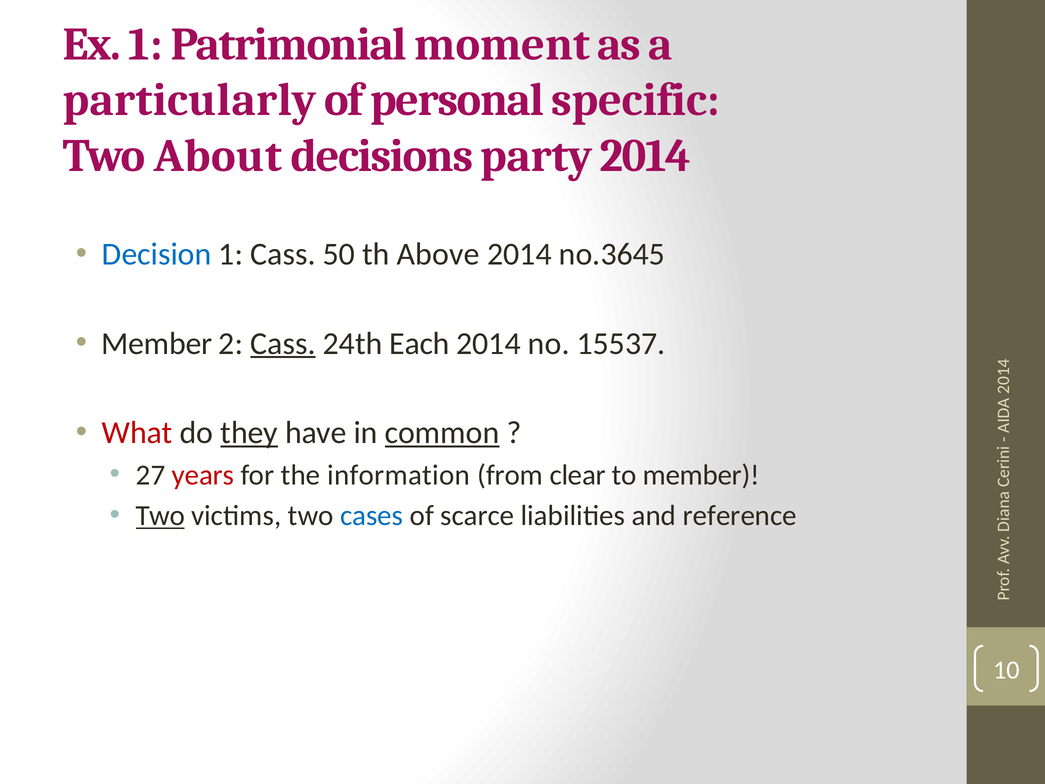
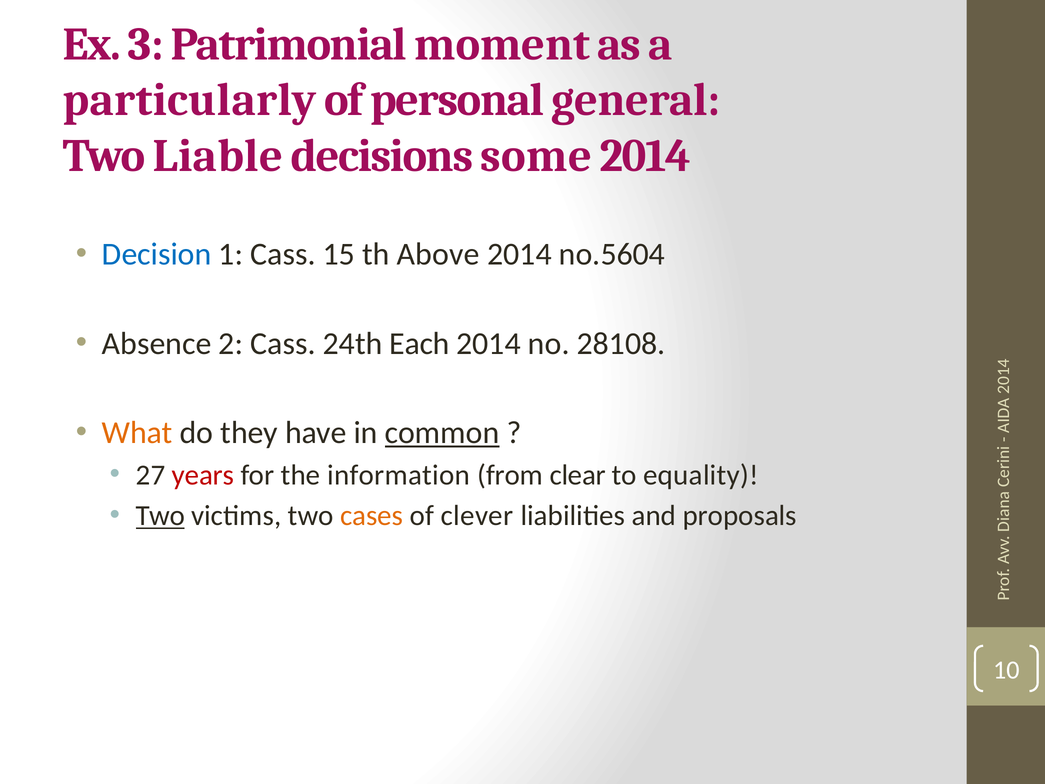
Ex 1: 1 -> 3 (146, 44)
specific: specific -> general (636, 100)
About: About -> Liable (218, 156)
party: party -> some (536, 156)
50: 50 -> 15 (339, 254)
no.3645: no.3645 -> no.5604 (612, 254)
Member: Member -> Absence (157, 343)
Cass underline: present -> none (283, 343)
15537: 15537 -> 28108 (621, 343)
What colour: red -> orange (137, 433)
they underline: present -> none (249, 433)
to member: member -> equality (701, 475)
cases colour: blue -> orange (372, 516)
scarce: scarce -> clever (477, 516)
reference: reference -> proposals (740, 516)
